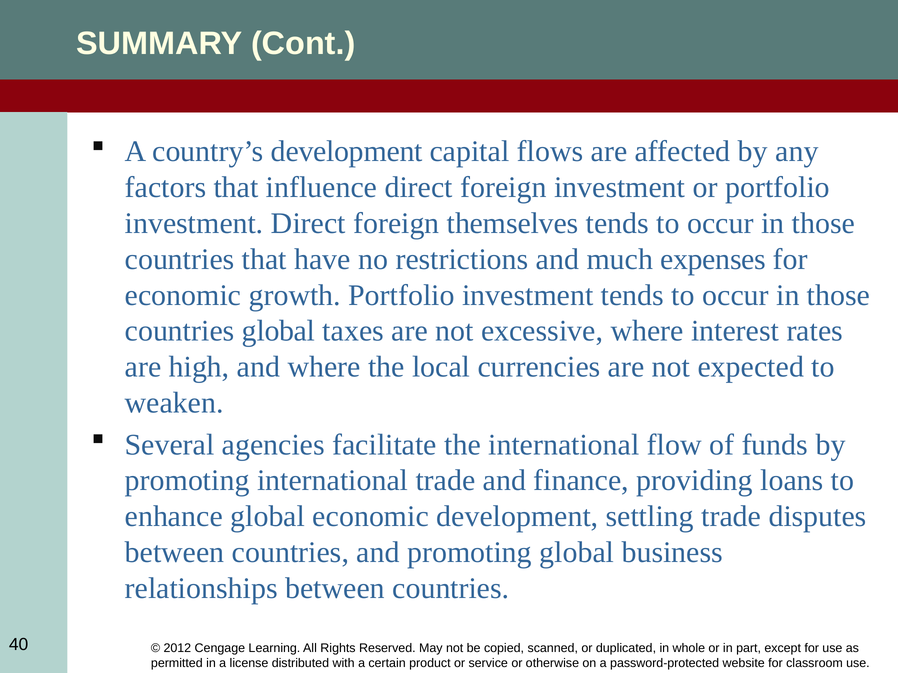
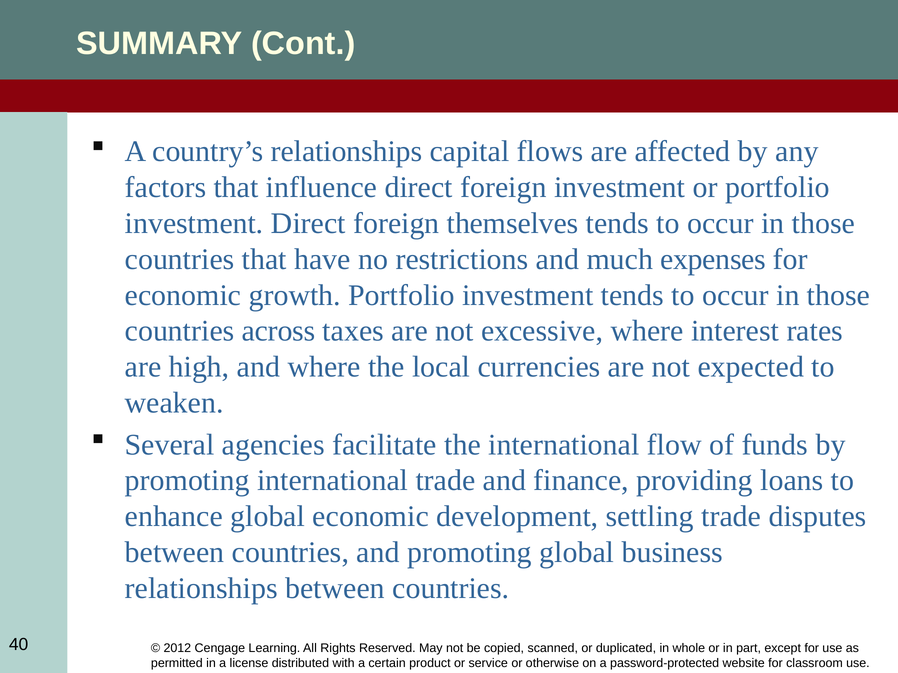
country’s development: development -> relationships (347, 152)
countries global: global -> across (279, 331)
